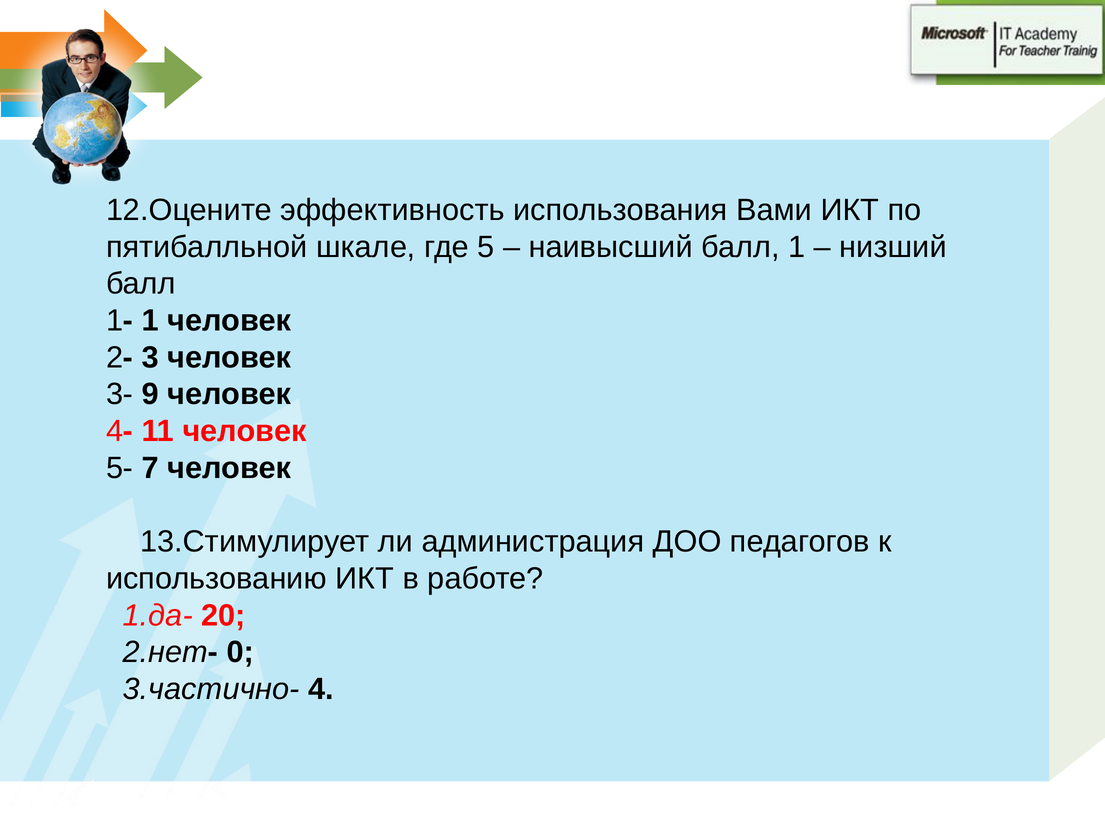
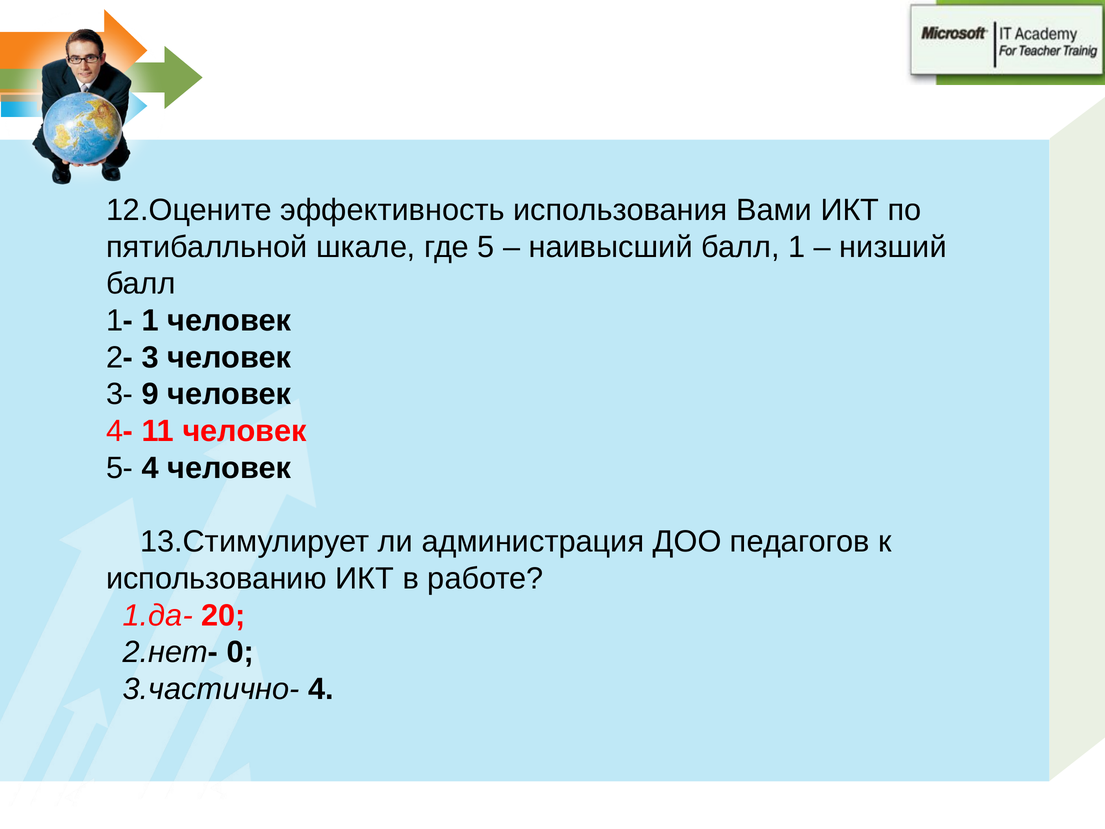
5- 7: 7 -> 4 (150, 468)
